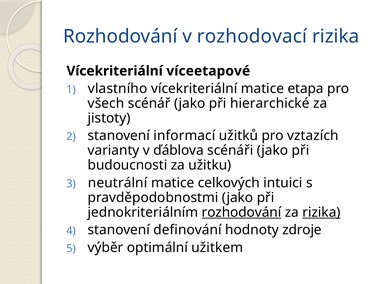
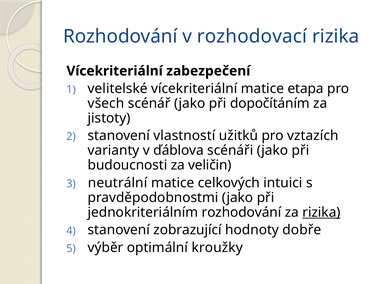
víceetapové: víceetapové -> zabezpečení (208, 71)
vlastního: vlastního -> velitelské (118, 88)
hierarchické: hierarchické -> dopočítáním (270, 103)
informací: informací -> vlastností (184, 135)
užitku: užitku -> veličin (210, 165)
rozhodování underline: present -> none (242, 212)
definování: definování -> zobrazující (188, 229)
zdroje: zdroje -> dobře (302, 229)
užitkem: užitkem -> kroužky (217, 247)
